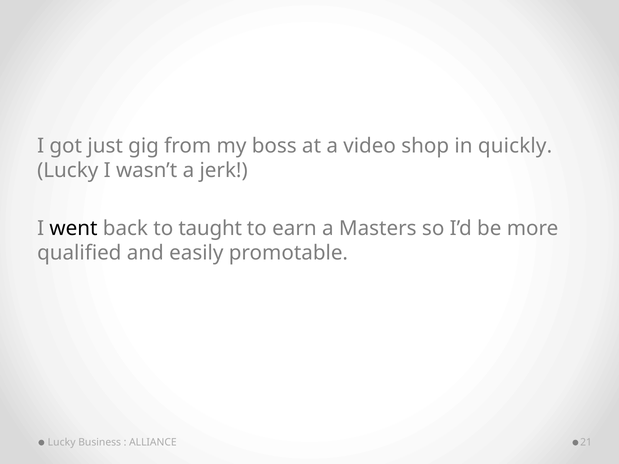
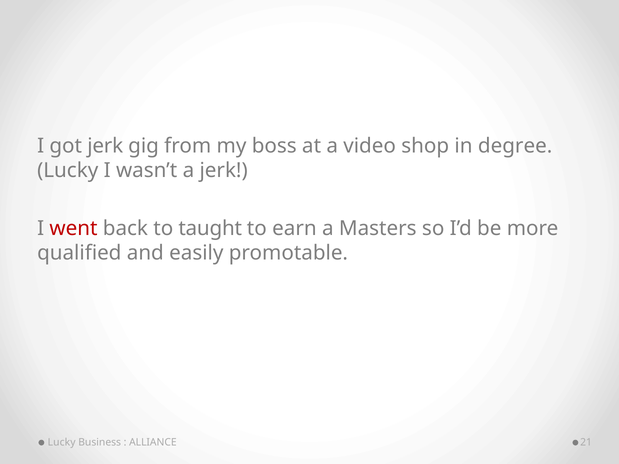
got just: just -> jerk (105, 146)
quickly: quickly -> degree (515, 146)
went colour: black -> red (73, 228)
